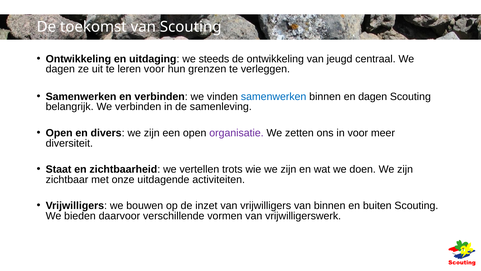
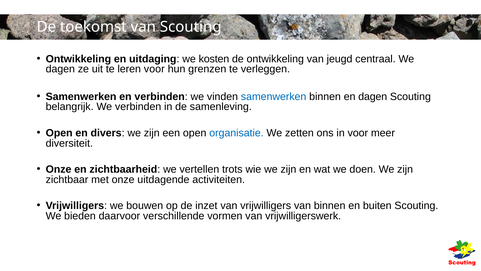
steeds: steeds -> kosten (214, 59)
organisatie colour: purple -> blue (236, 133)
Staat: Staat -> Onze (59, 169)
